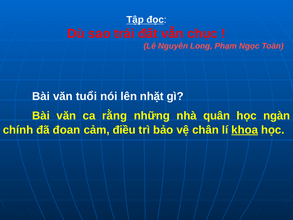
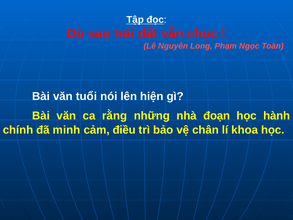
nhặt: nhặt -> hiện (152, 96)
quân: quân -> đoạn (217, 116)
ngàn: ngàn -> hành (277, 116)
đoan: đoan -> minh (67, 130)
khoa underline: present -> none (245, 130)
